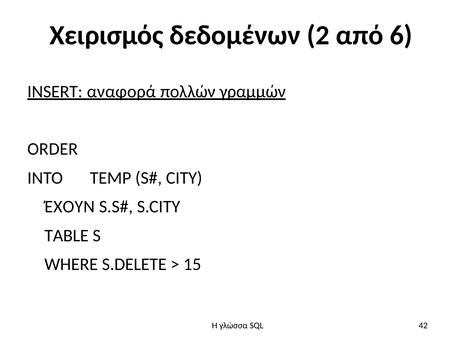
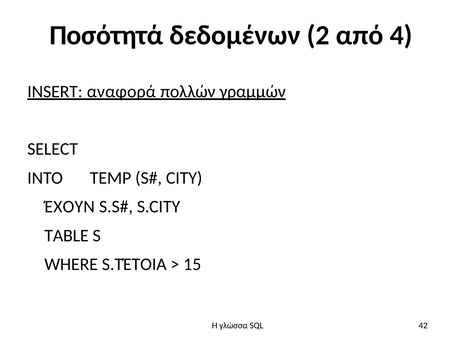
Χειρισμός: Χειρισμός -> Ποσότητά (106, 36)
6: 6 -> 4 (401, 36)
ORDER: ORDER -> SELECT (53, 149)
S.DELETE: S.DELETE -> S.ΤΈΤΟΙΑ (134, 265)
